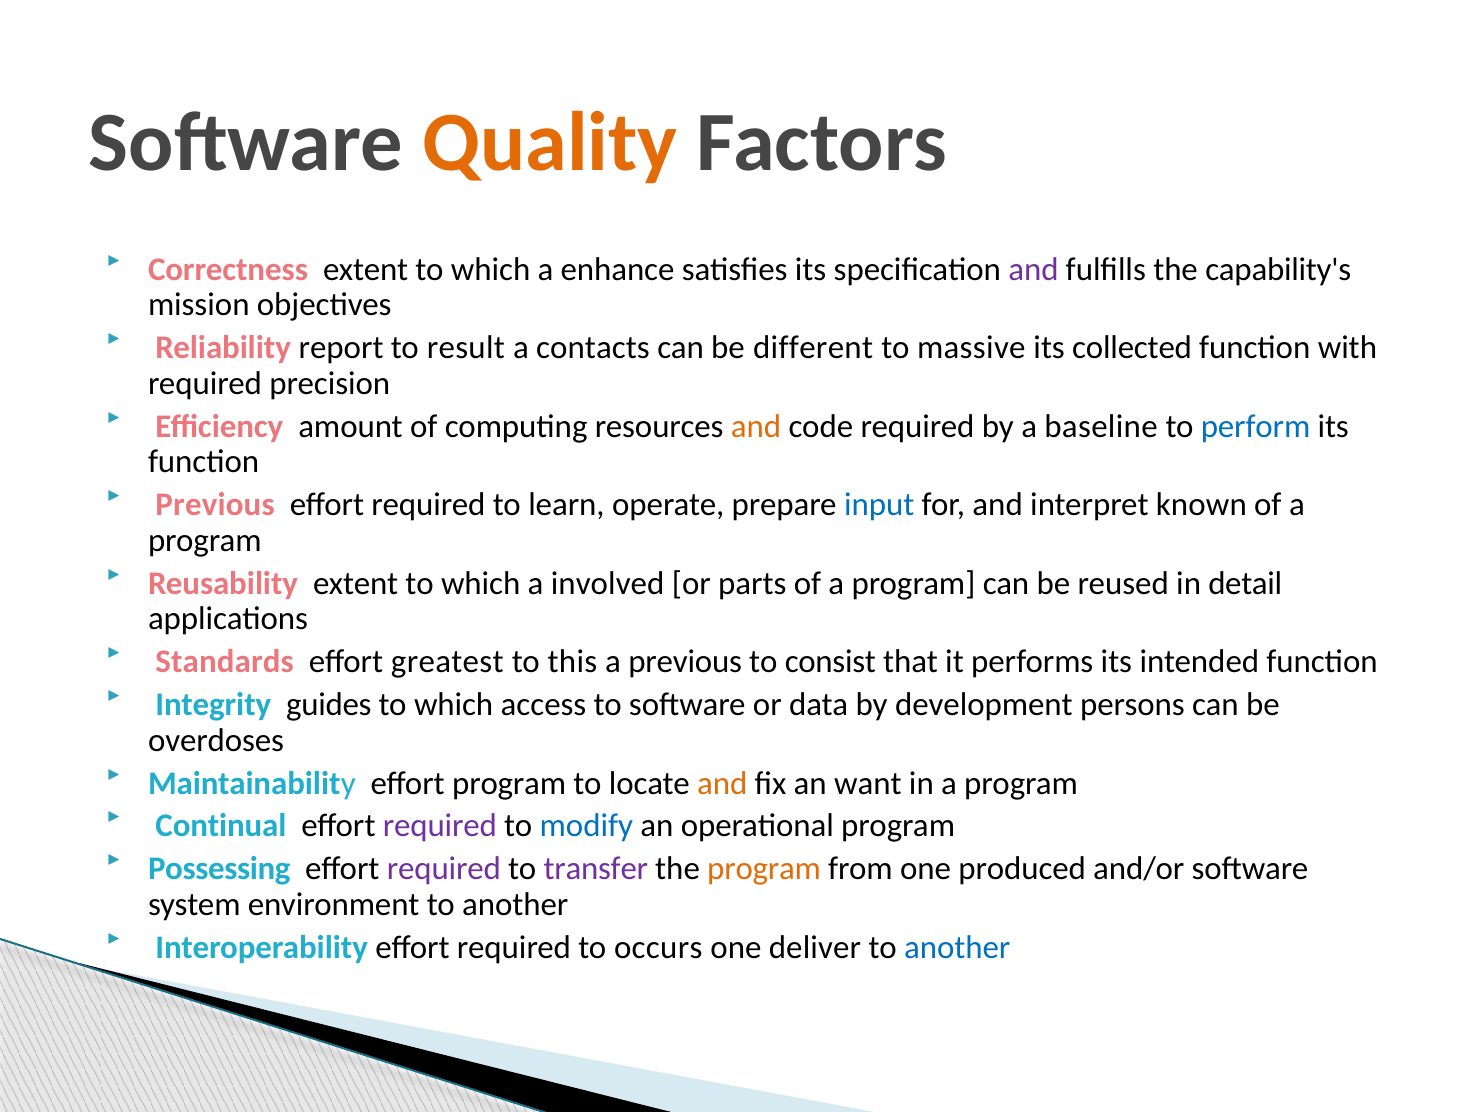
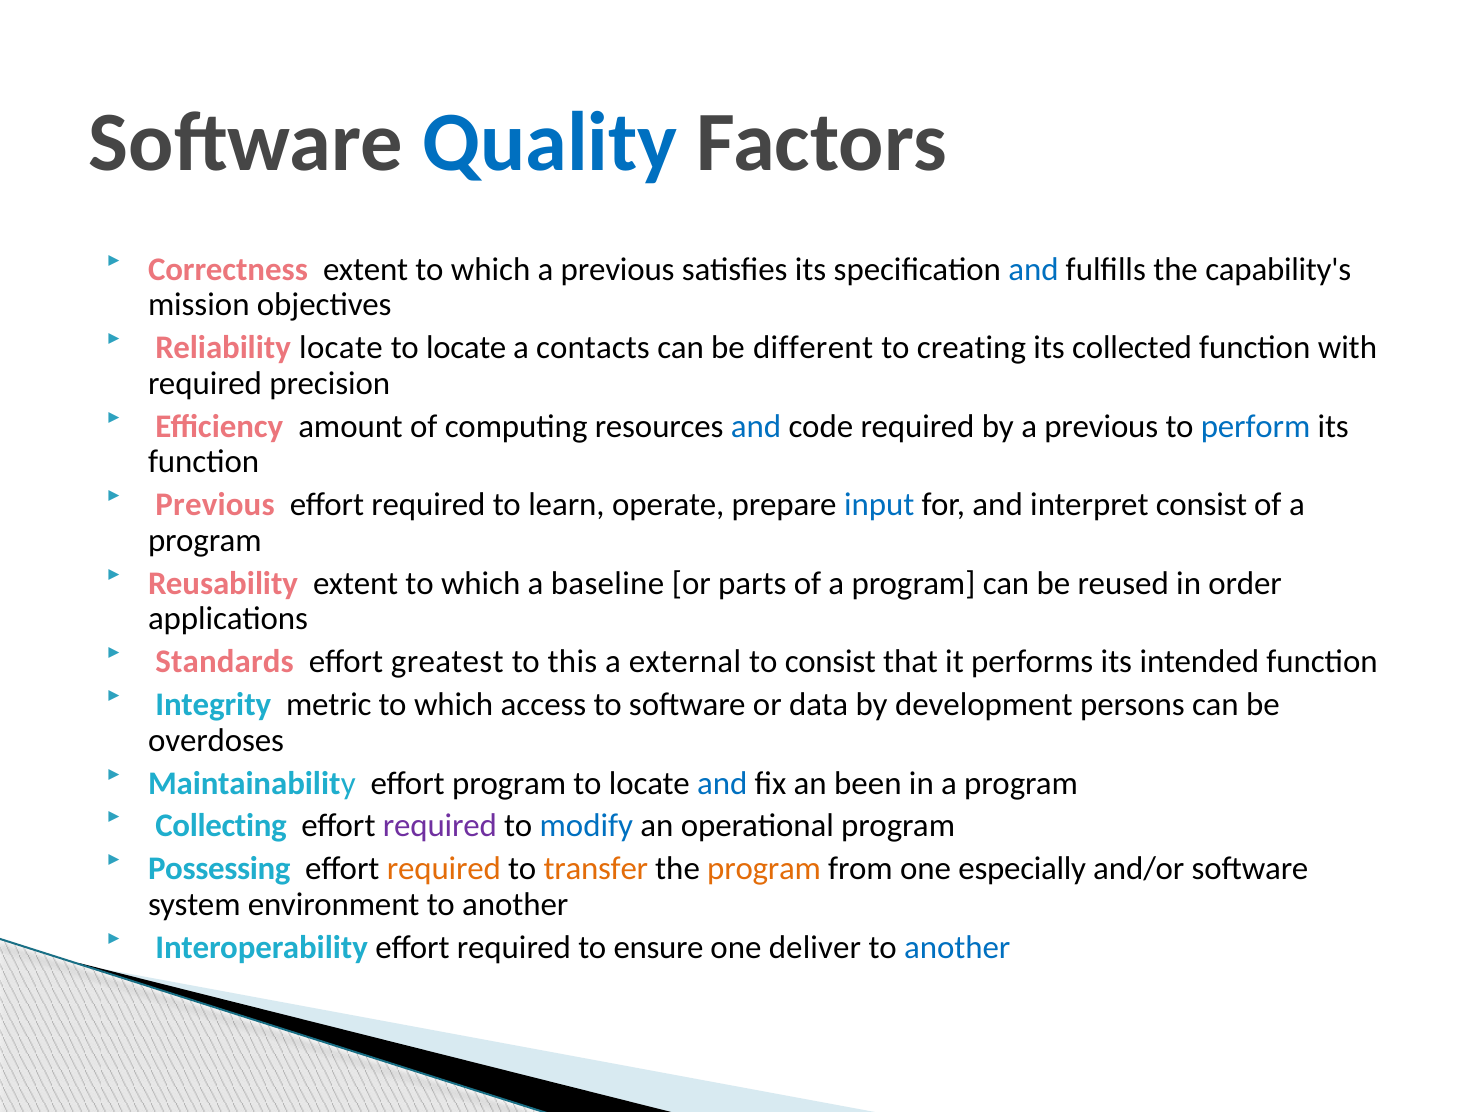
Quality colour: orange -> blue (550, 143)
which a enhance: enhance -> previous (618, 270)
and colour: purple -> blue (1033, 270)
Reliability report: report -> locate (341, 348)
result: result -> locate (466, 348)
massive: massive -> creating (971, 348)
and colour: orange -> blue (756, 427)
by a baseline: baseline -> previous (1101, 427)
interpret known: known -> consist (1202, 505)
involved: involved -> baseline (607, 584)
detail: detail -> order (1245, 584)
a previous: previous -> external (685, 662)
guides: guides -> metric (329, 705)
and colour: orange -> blue (722, 783)
want: want -> been (868, 783)
Continual: Continual -> Collecting (221, 826)
required colour: purple -> orange (444, 869)
transfer colour: purple -> orange (596, 869)
produced: produced -> especially (1022, 869)
occurs: occurs -> ensure (659, 948)
